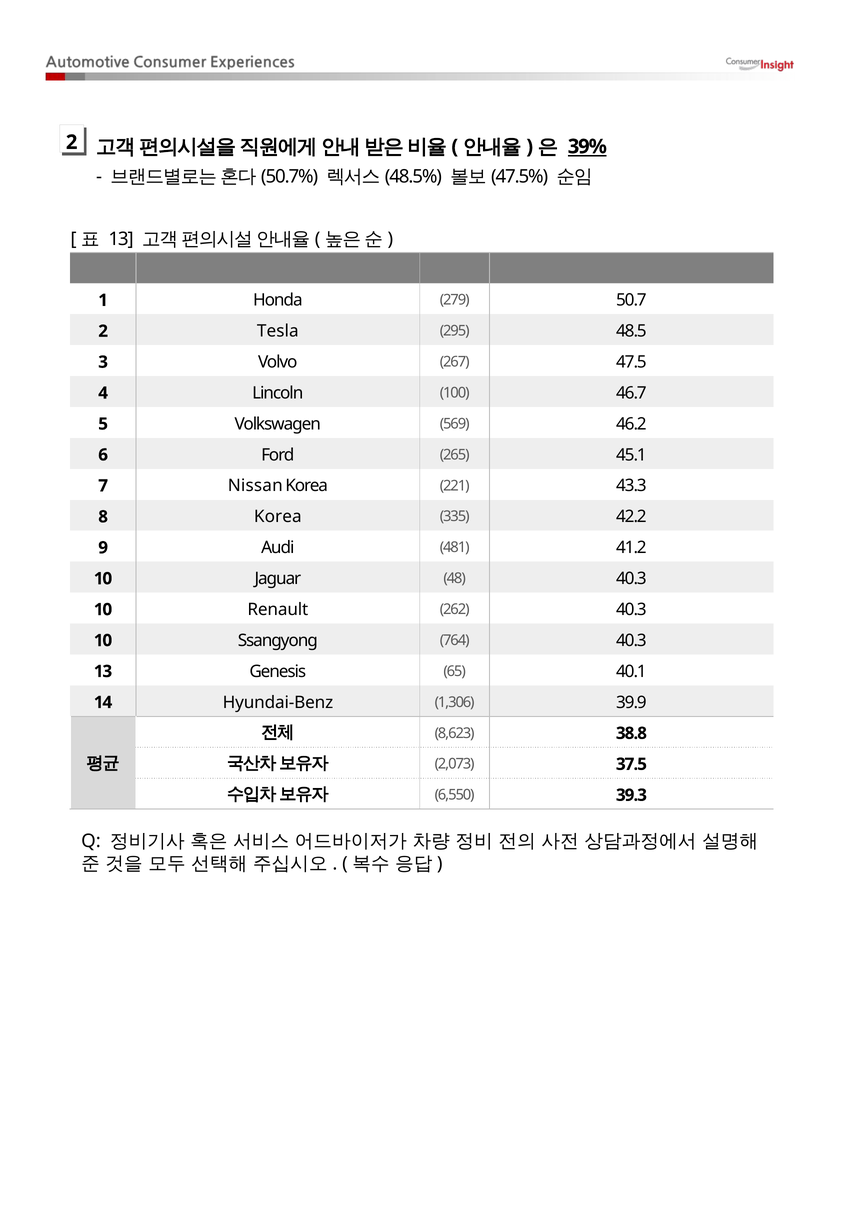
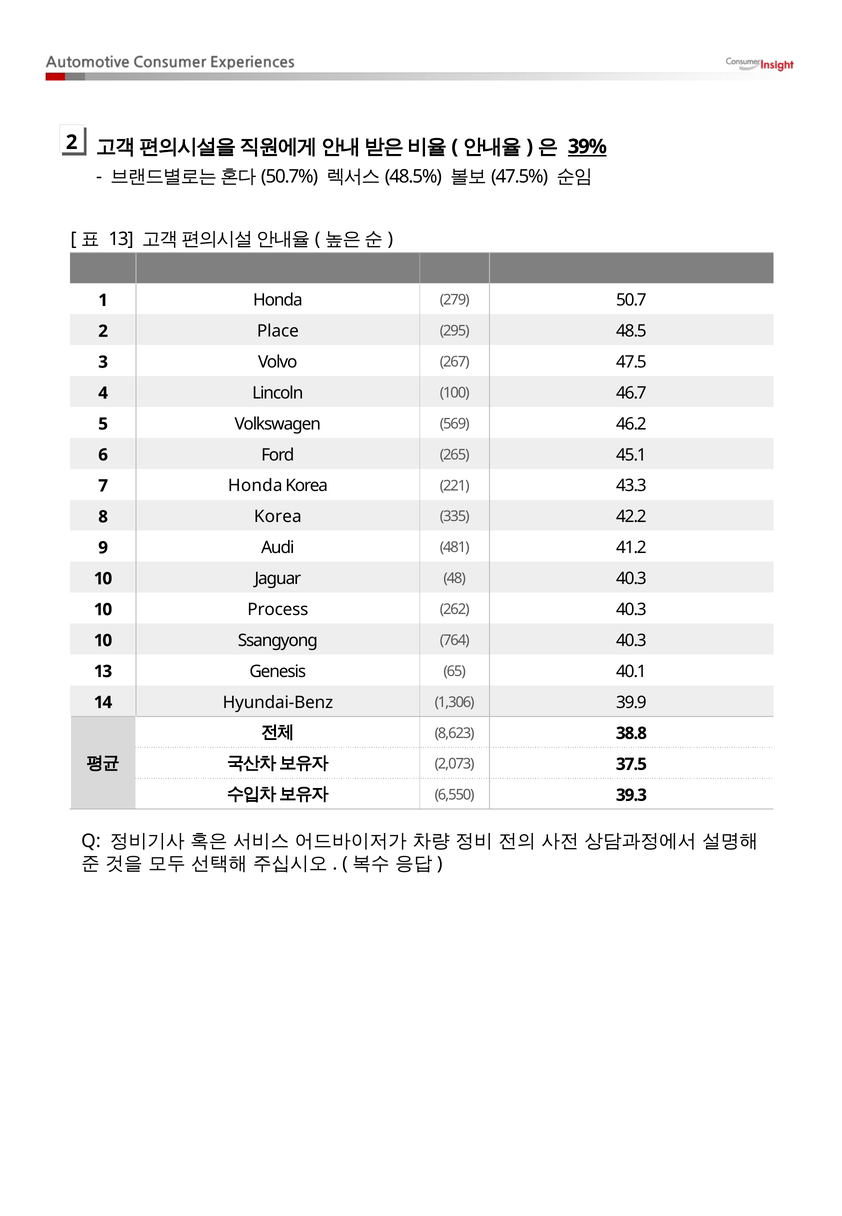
Tesla: Tesla -> Place (278, 331)
7 Nissan: Nissan -> Honda (255, 486)
Renault: Renault -> Process (278, 610)
